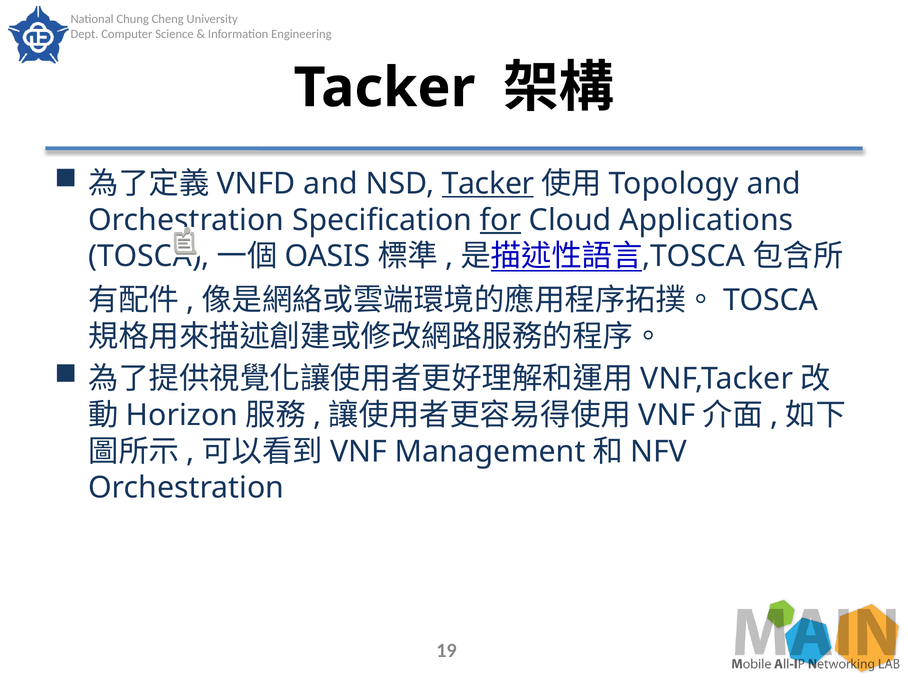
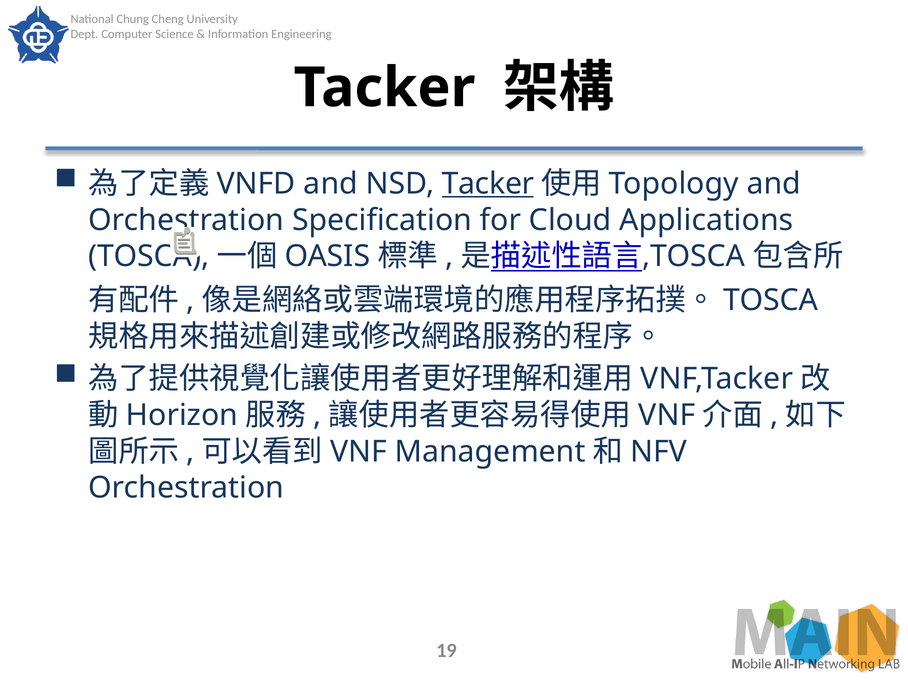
for underline: present -> none (501, 220)
